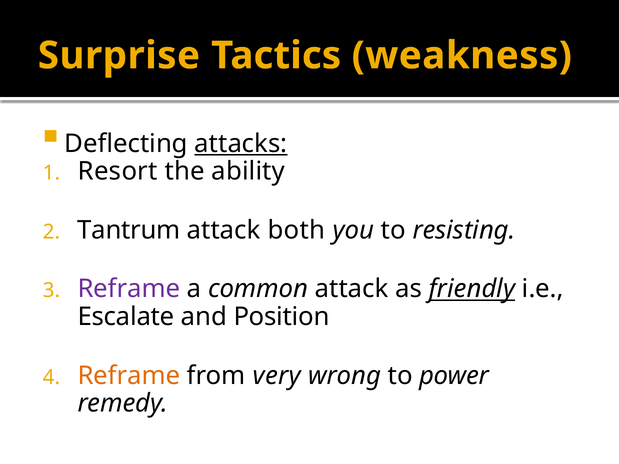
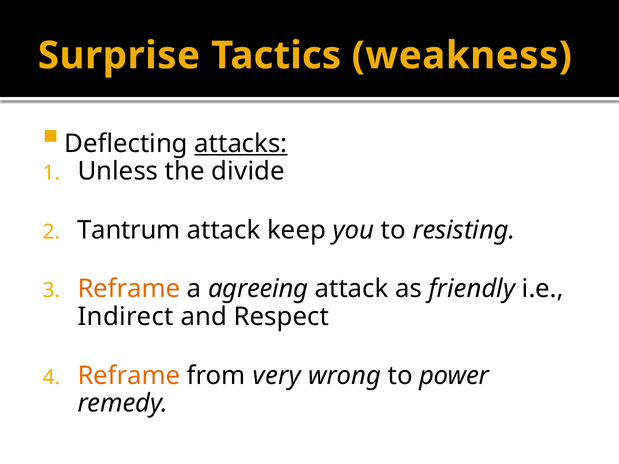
Resort: Resort -> Unless (118, 171)
ability: ability -> divide (248, 171)
both: both -> keep (297, 230)
Reframe colour: purple -> orange (129, 289)
common: common -> agreeing (258, 289)
friendly underline: present -> none (472, 289)
Escalate: Escalate -> Indirect (126, 317)
Position: Position -> Respect (281, 317)
